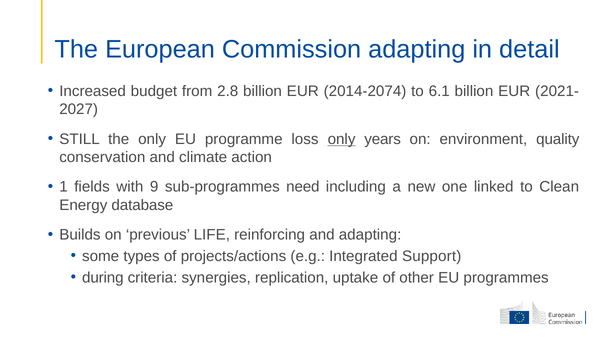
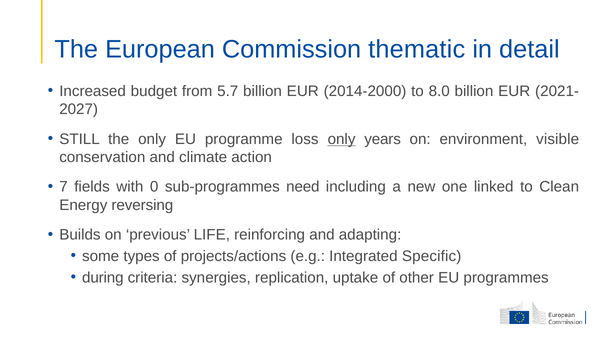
Commission adapting: adapting -> thematic (417, 49)
2.8: 2.8 -> 5.7 (228, 91)
2014-2074: 2014-2074 -> 2014-2000 (365, 91)
6.1: 6.1 -> 8.0 (439, 91)
quality: quality -> visible (558, 139)
1: 1 -> 7 (63, 187)
9: 9 -> 0 (154, 187)
database: database -> reversing (142, 205)
Support: Support -> Specific (432, 256)
